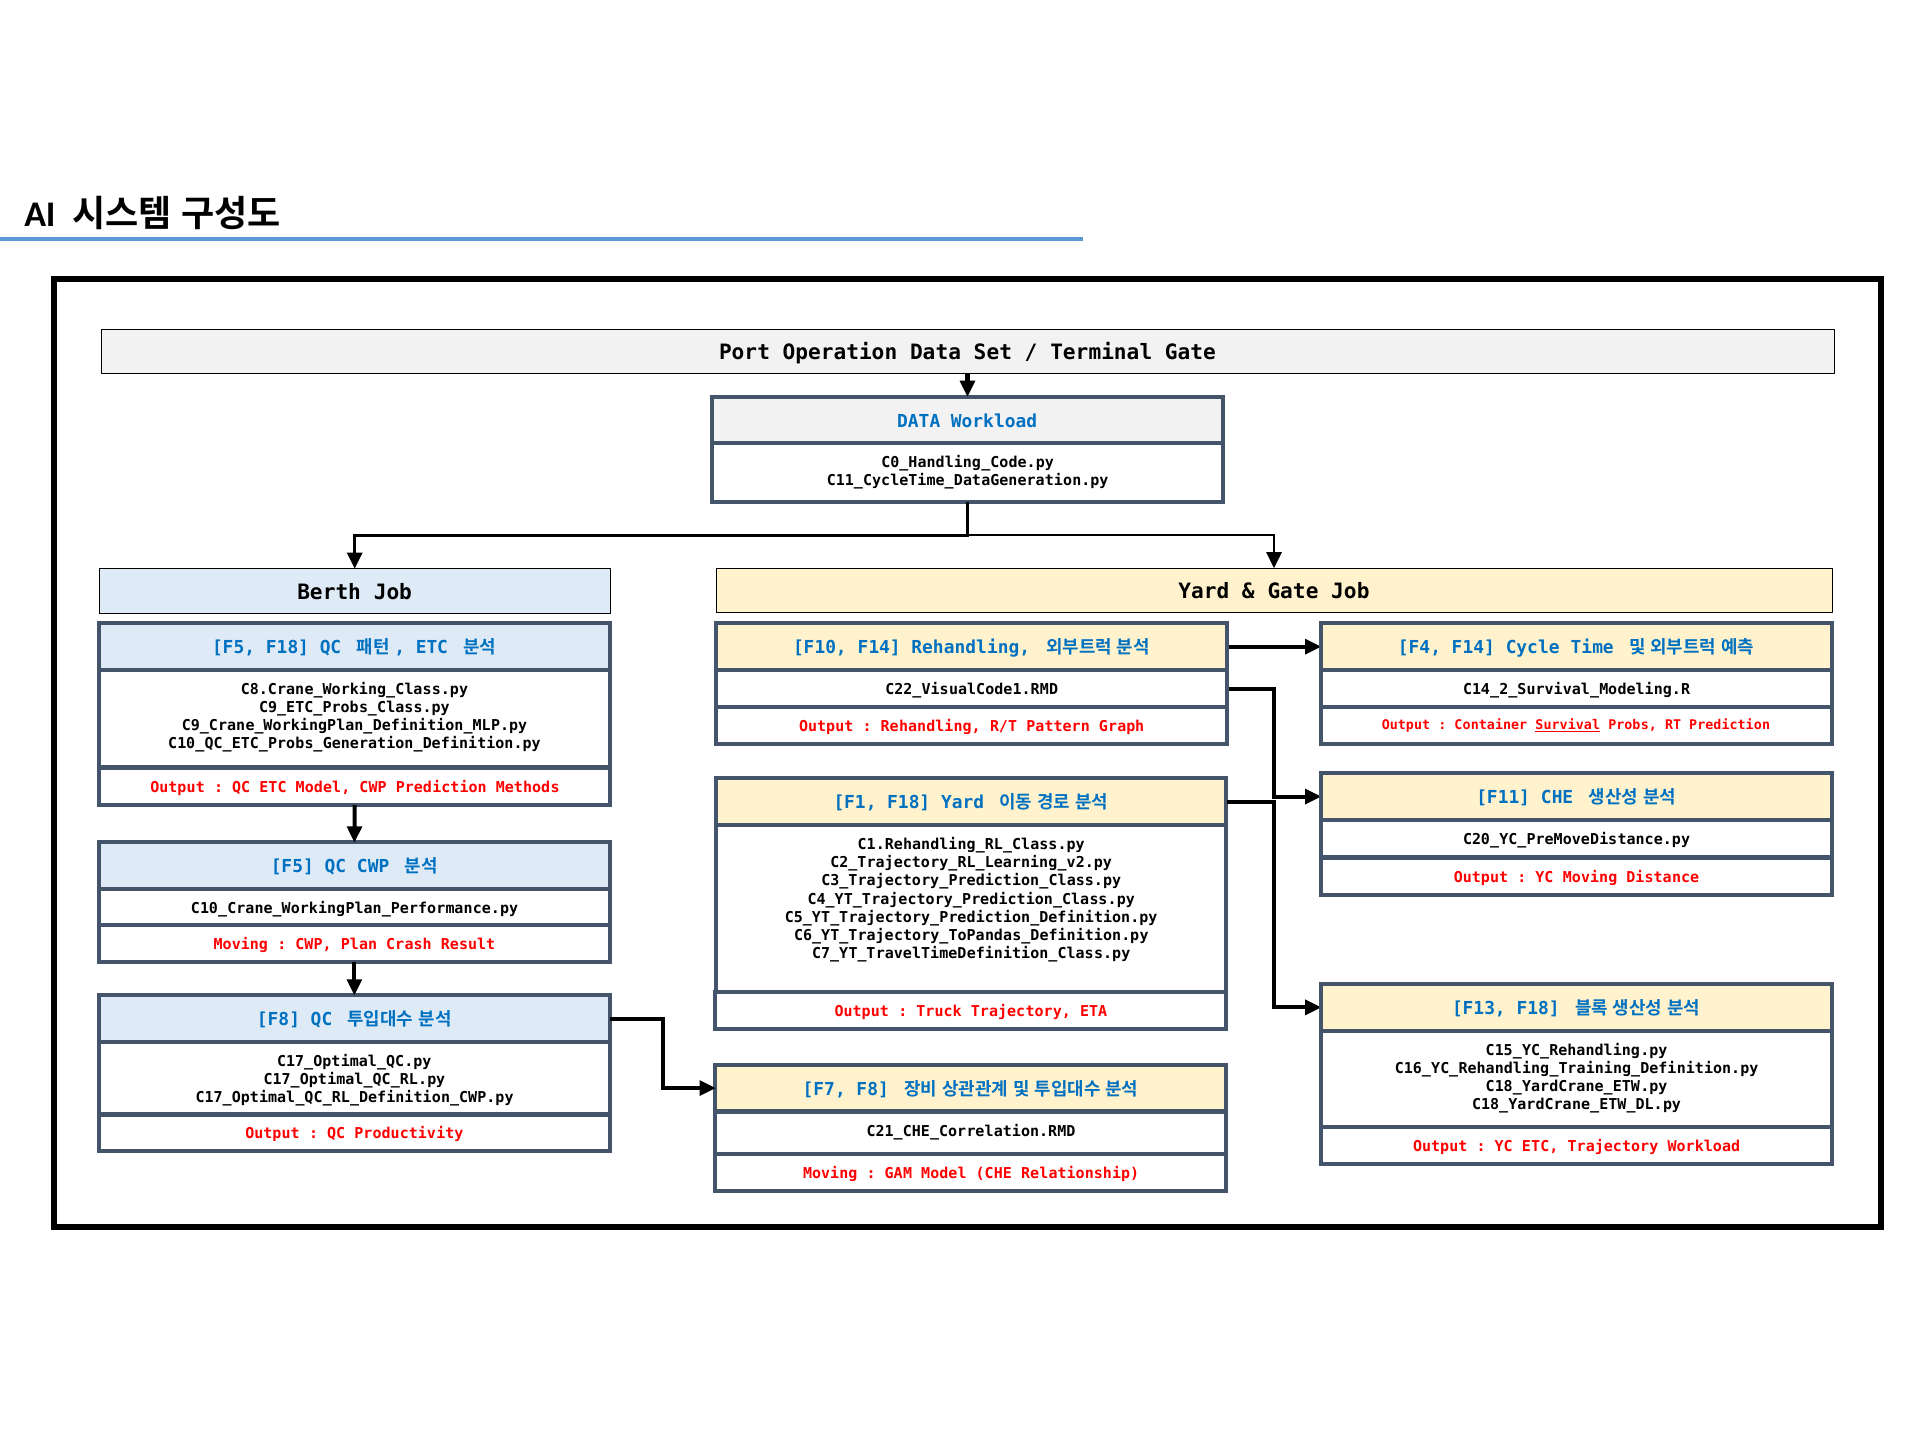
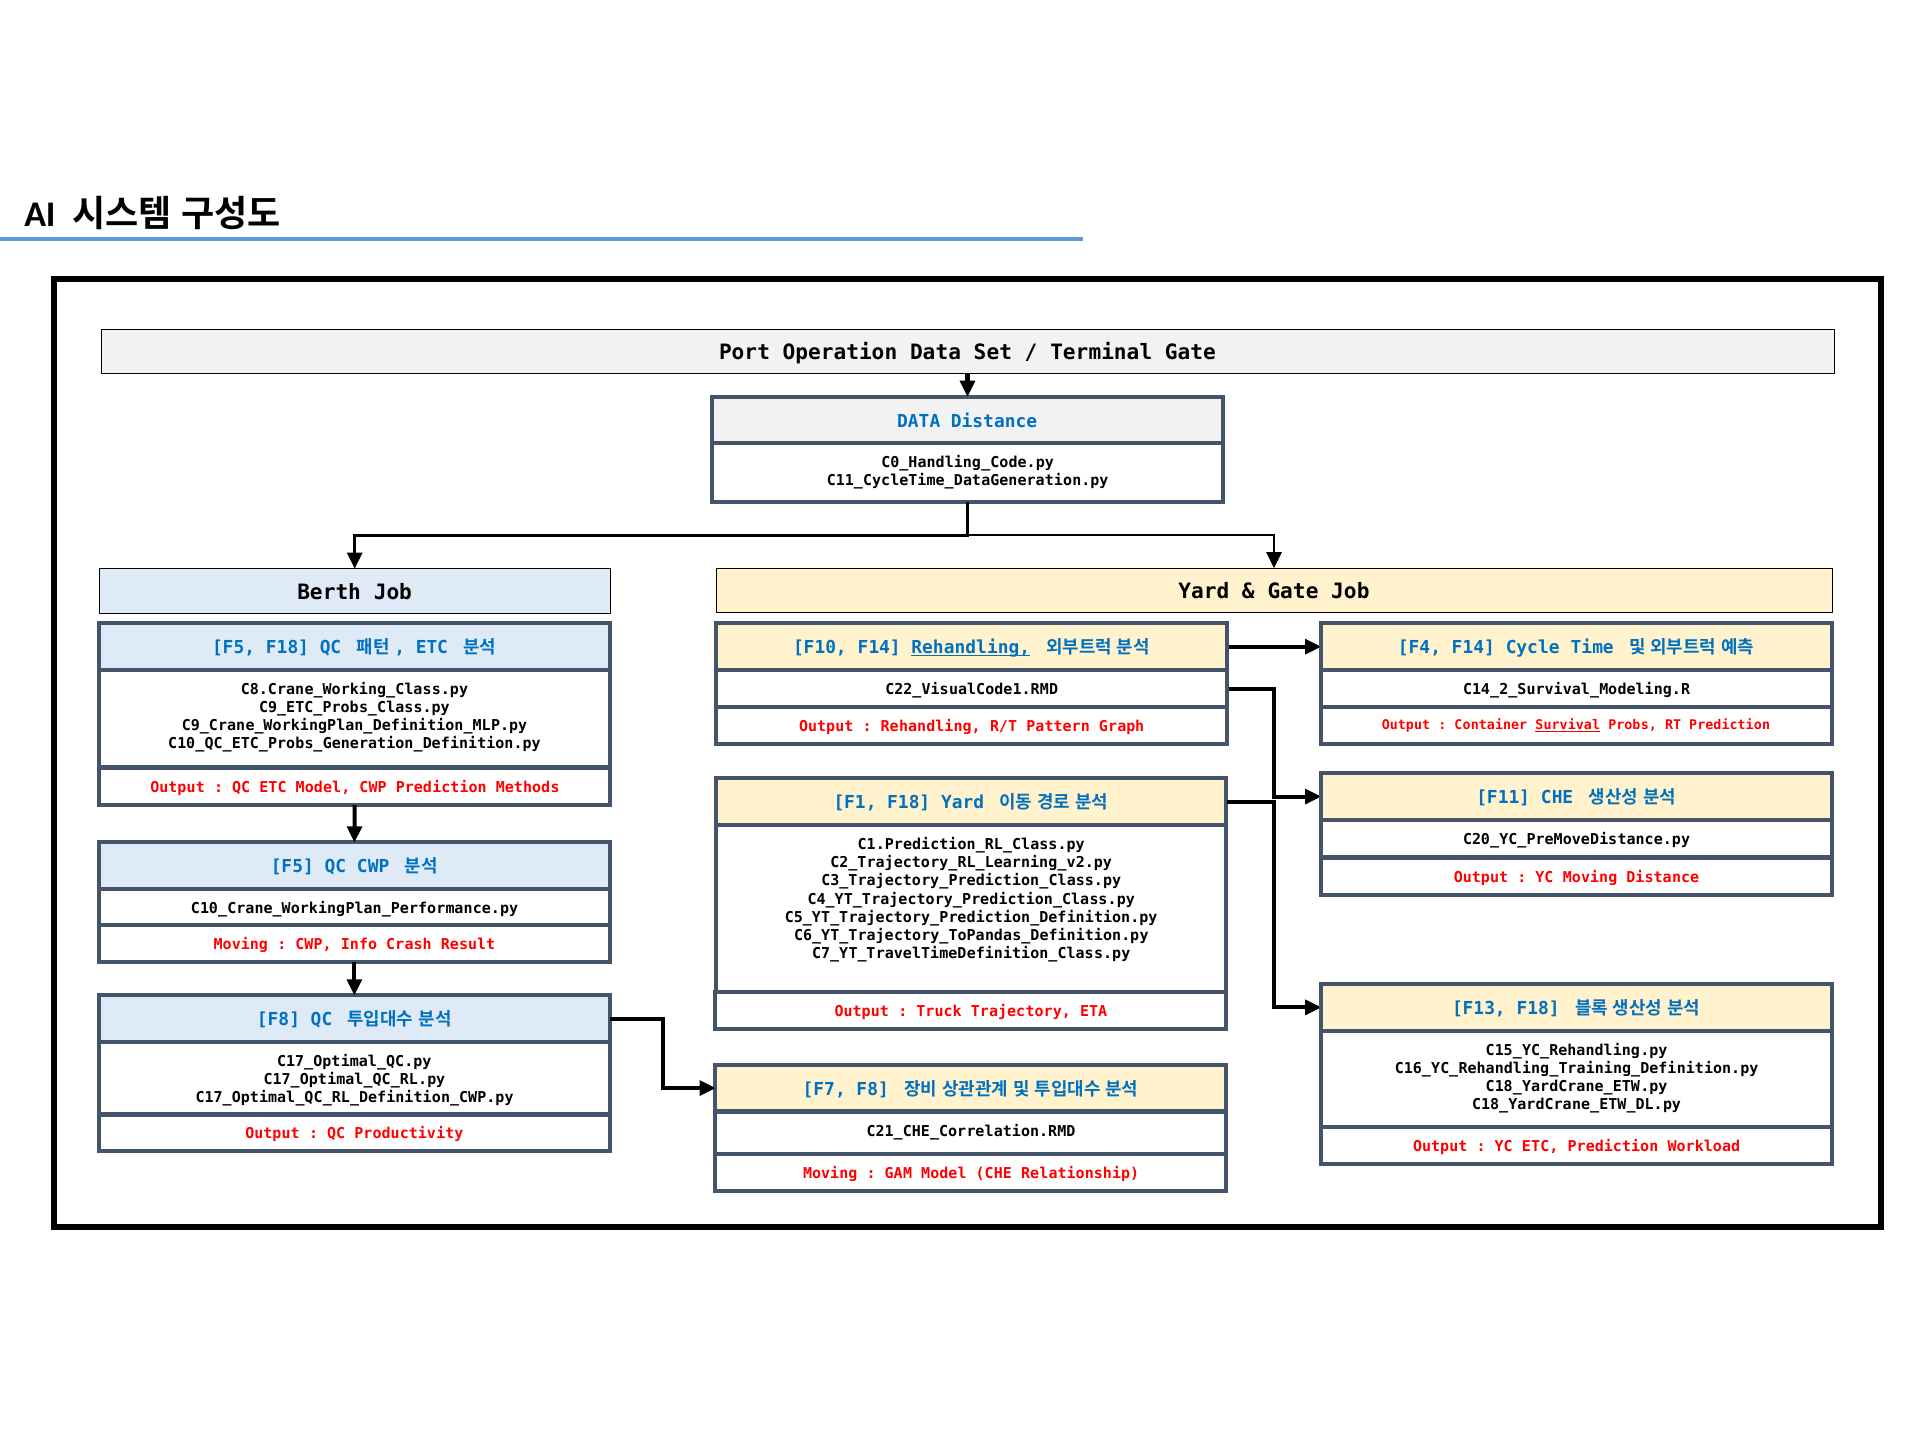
DATA Workload: Workload -> Distance (994, 421)
Rehandling underline: none -> present (971, 648)
C1.Rehandling_RL_Class.py: C1.Rehandling_RL_Class.py -> C1.Prediction_RL_Class.py (971, 845)
Plan: Plan -> Info (359, 944)
ETC Trajectory: Trajectory -> Prediction (1613, 1146)
